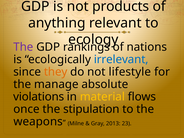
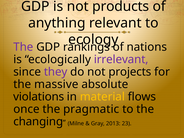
irrelevant colour: blue -> purple (121, 59)
they colour: orange -> purple (56, 72)
lifestyle: lifestyle -> projects (130, 72)
manage: manage -> massive (56, 84)
stipulation: stipulation -> pragmatic (91, 109)
weapons: weapons -> changing (38, 122)
